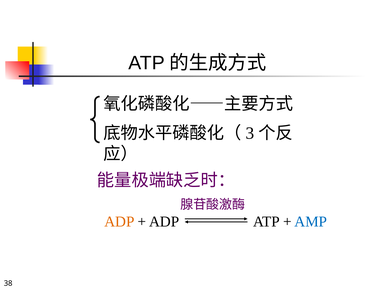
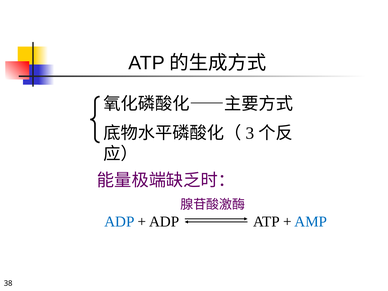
ADP colour: orange -> blue (119, 222)
